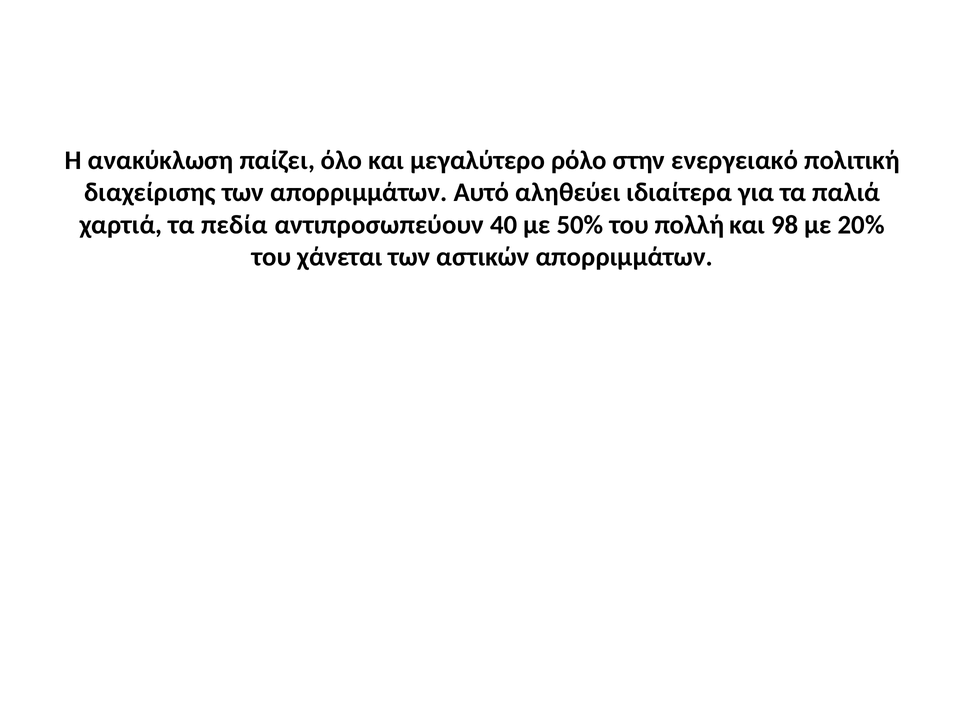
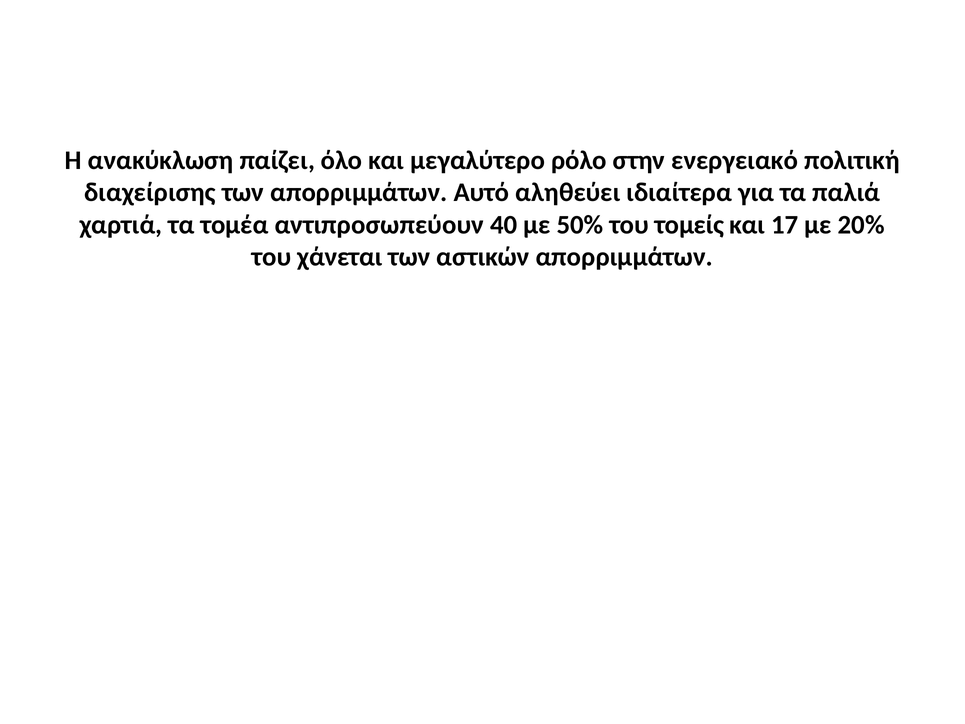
πεδία: πεδία -> τομέα (235, 225)
πολλή: πολλή -> τομείς (689, 225)
98: 98 -> 17 (785, 225)
